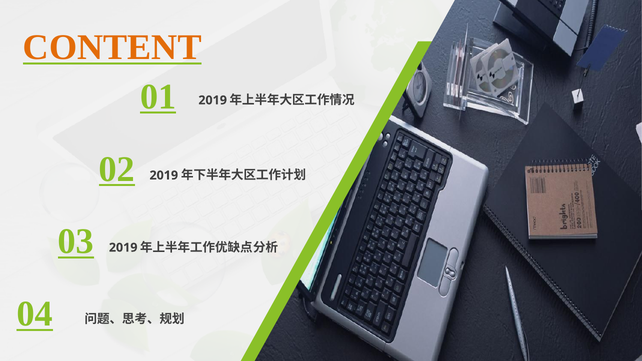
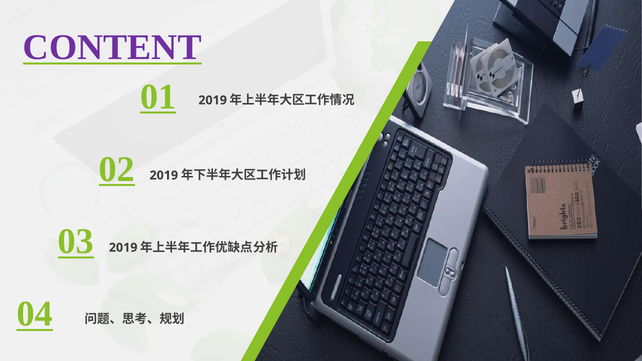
CONTENT colour: orange -> purple (112, 48)
